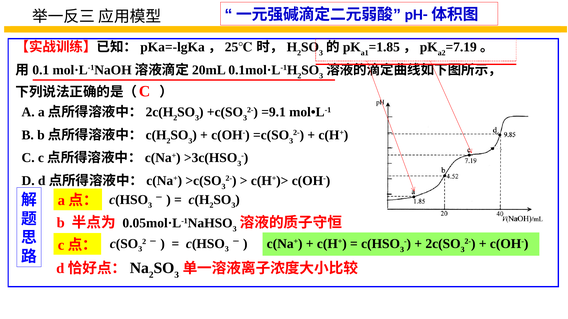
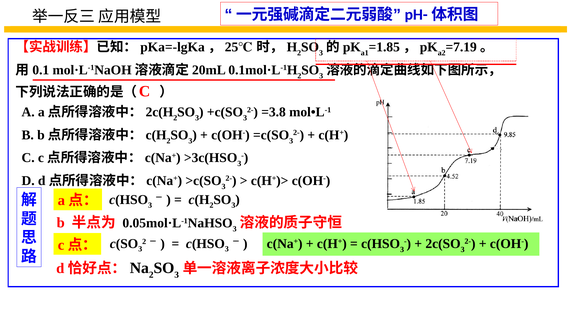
=9.1: =9.1 -> =3.8 (274, 112)
